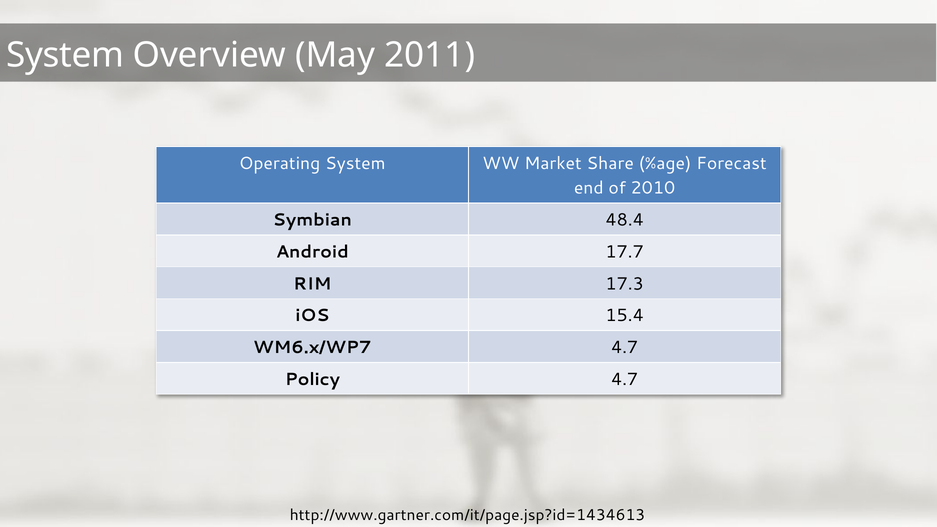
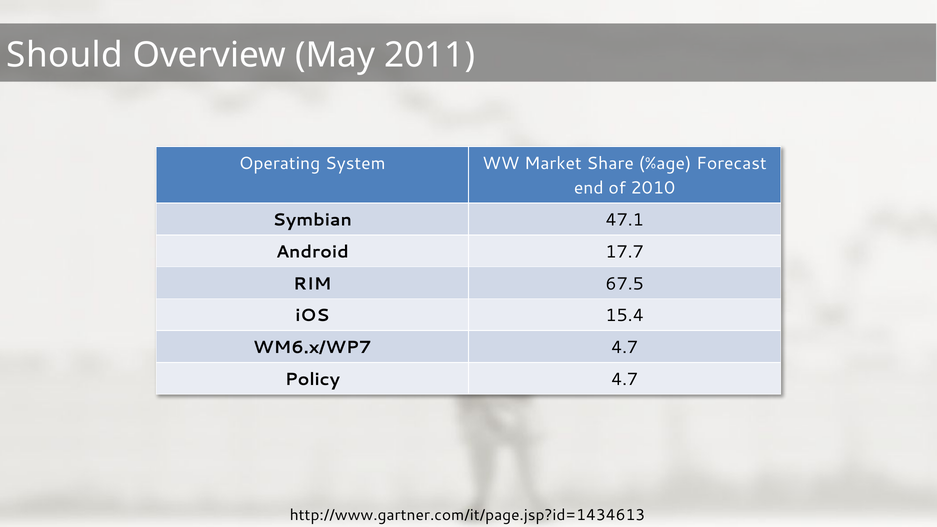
System: System -> Should (65, 55)
48.4: 48.4 -> 47.1 (625, 220)
17.3: 17.3 -> 67.5 (625, 284)
